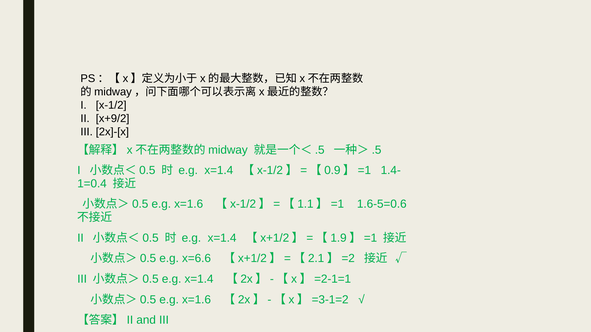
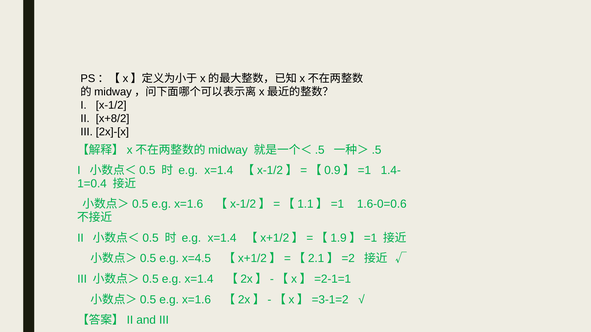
x+9/2: x+9/2 -> x+8/2 (113, 119)
1.6-5=0.6: 1.6-5=0.6 -> 1.6-0=0.6 (382, 204)
x=6.6: x=6.6 -> x=4.5 (196, 259)
